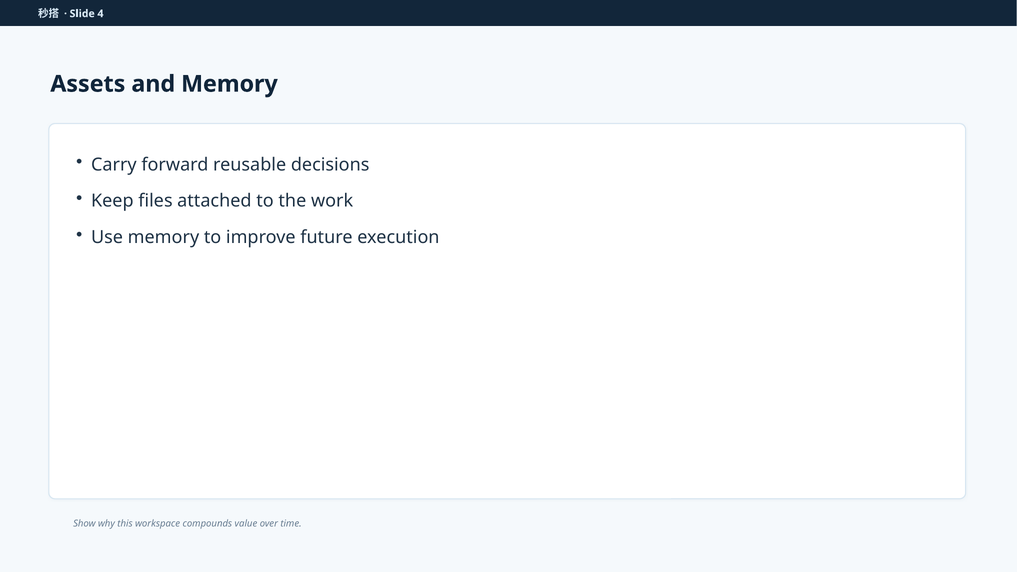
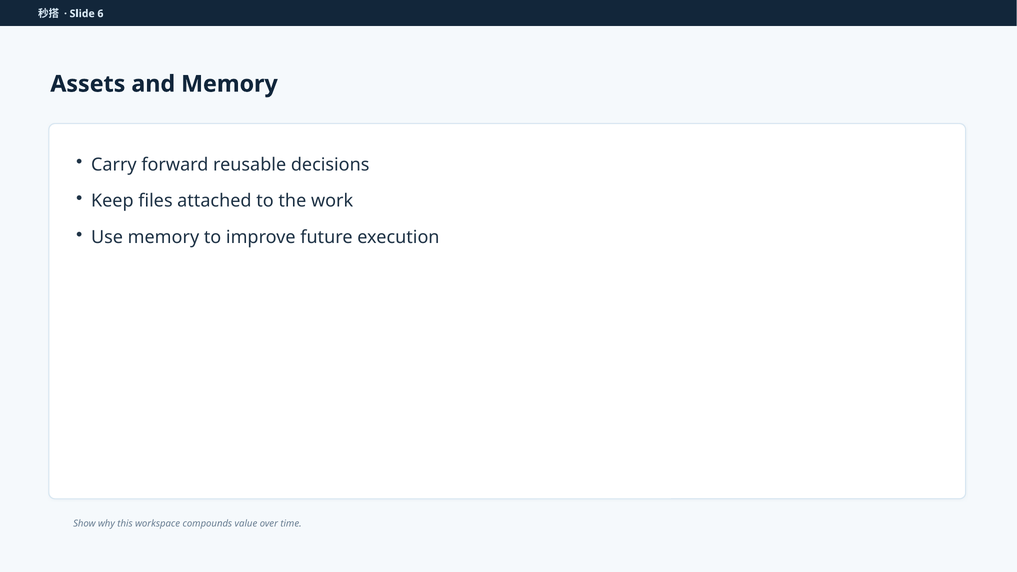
4: 4 -> 6 (100, 14)
